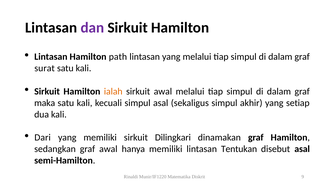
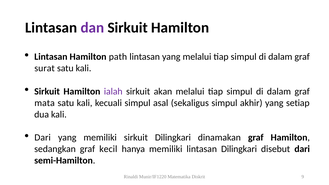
ialah colour: orange -> purple (113, 91)
sirkuit awal: awal -> akan (163, 91)
maka: maka -> mata (45, 103)
graf awal: awal -> kecil (108, 149)
lintasan Tentukan: Tentukan -> Dilingkari (239, 149)
disebut asal: asal -> dari (302, 149)
